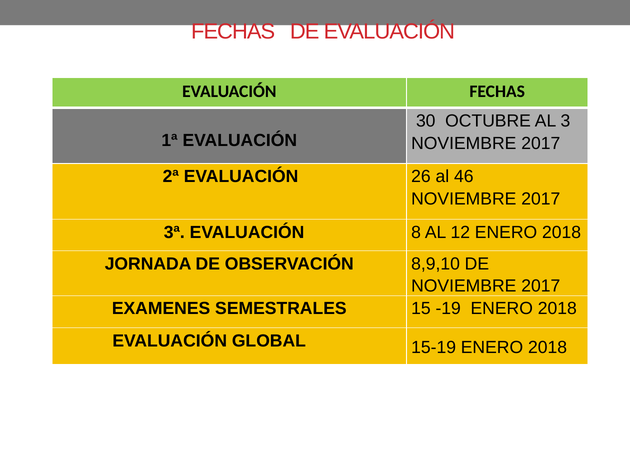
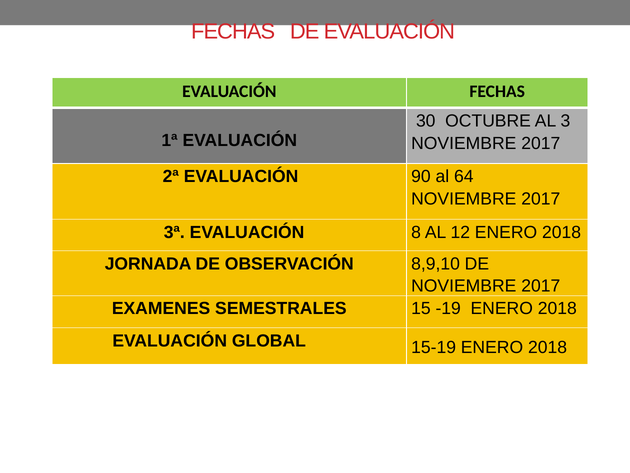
26: 26 -> 90 (421, 176)
46: 46 -> 64 (464, 176)
